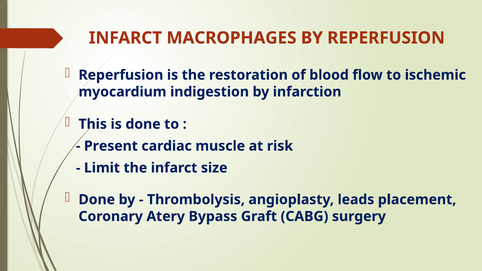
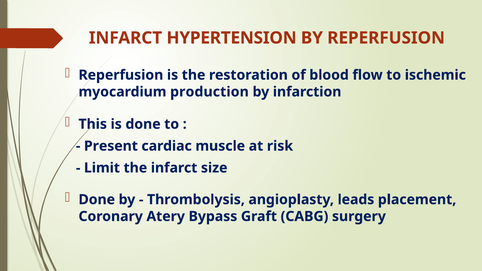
MACROPHAGES: MACROPHAGES -> HYPERTENSION (232, 38)
indigestion: indigestion -> production (209, 92)
